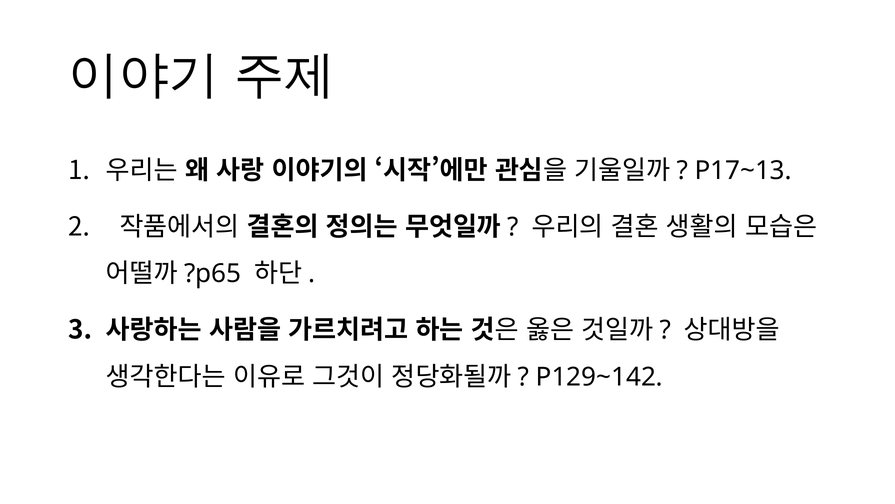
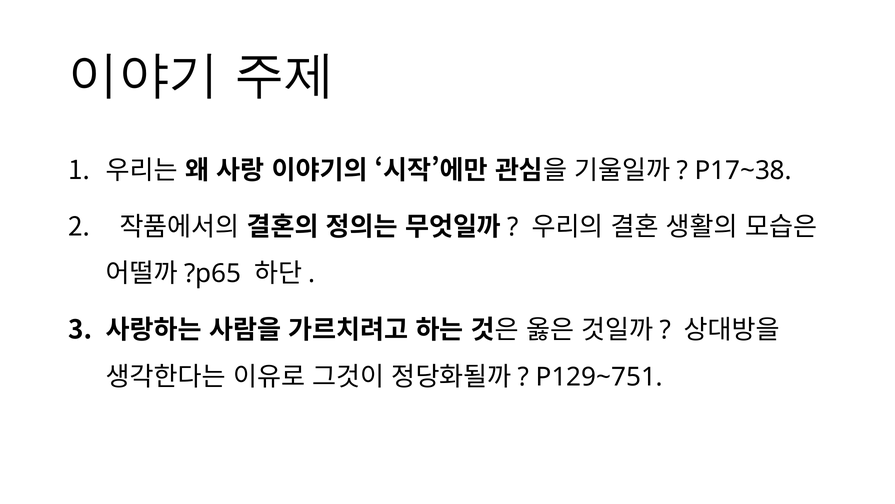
P17~13: P17~13 -> P17~38 (743, 170)
P129~142: P129~142 -> P129~751 (599, 377)
